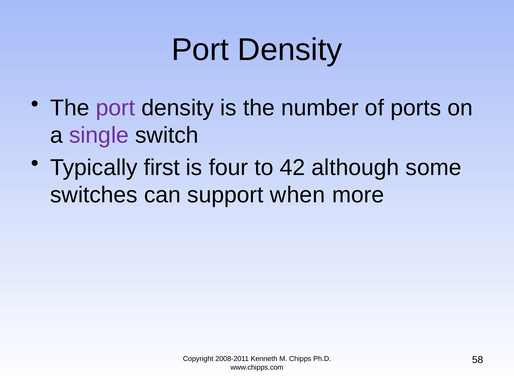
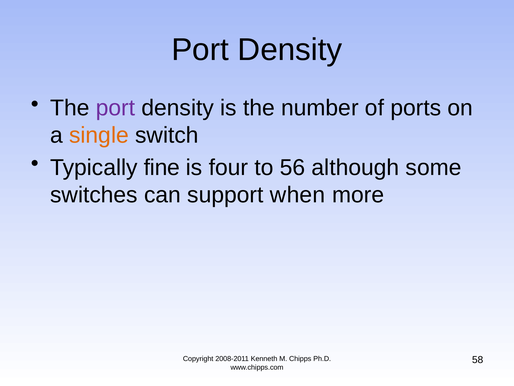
single colour: purple -> orange (99, 135)
first: first -> fine (162, 167)
42: 42 -> 56 (293, 167)
